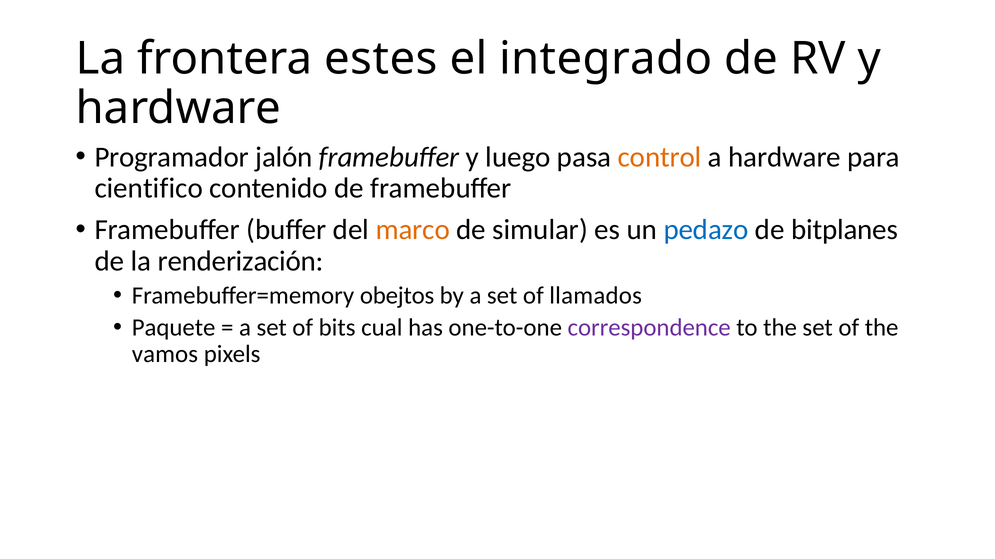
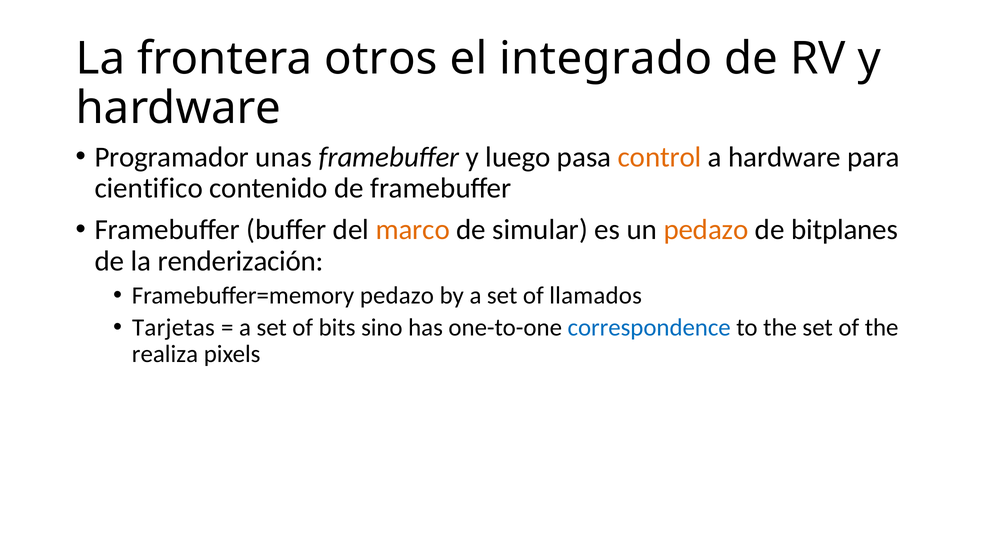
estes: estes -> otros (381, 59)
jalón: jalón -> unas (284, 157)
pedazo colour: blue -> orange (706, 230)
Framebuffer=memory obejtos: obejtos -> pedazo (397, 296)
Paquete: Paquete -> Tarjetas (173, 328)
cual: cual -> sino (382, 328)
correspondence colour: purple -> blue (649, 328)
vamos: vamos -> realiza (165, 355)
